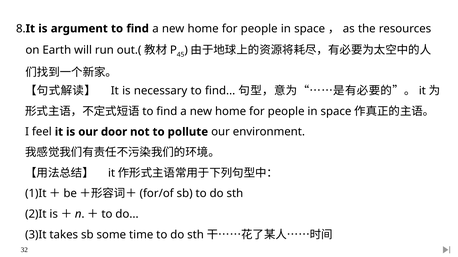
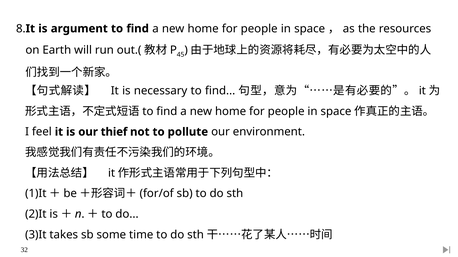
door: door -> thief (114, 132)
